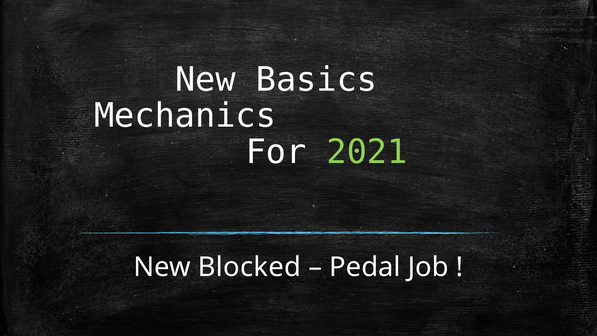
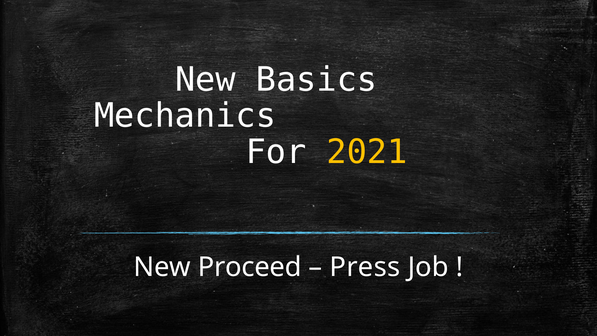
2021 colour: light green -> yellow (367, 152)
Blocked: Blocked -> Proceed (250, 267)
Pedal: Pedal -> Press (365, 267)
